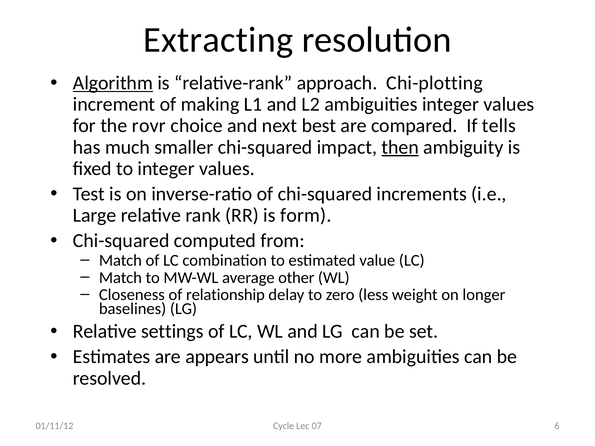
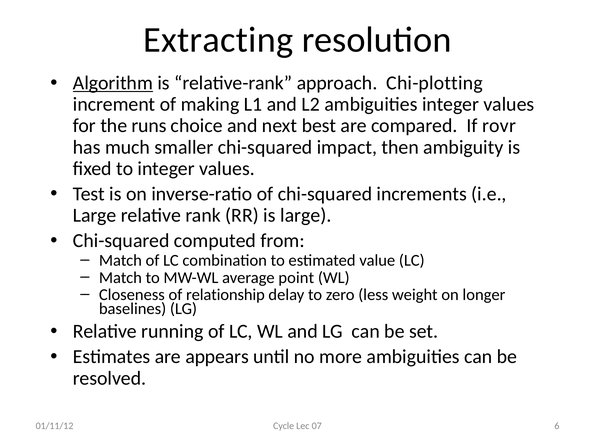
rovr: rovr -> runs (149, 126)
tells: tells -> rovr (499, 126)
then underline: present -> none (400, 147)
is form: form -> large (306, 215)
other: other -> point (296, 278)
settings: settings -> running (172, 332)
